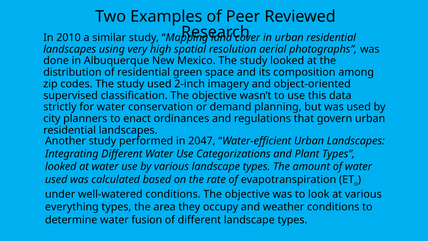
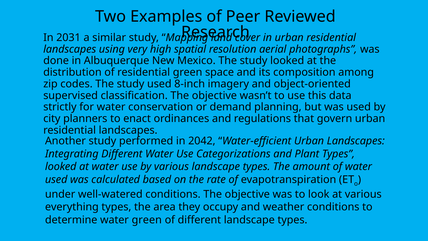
2010: 2010 -> 2031 (68, 38)
2-inch: 2-inch -> 8-inch (190, 84)
2047: 2047 -> 2042 (202, 141)
water fusion: fusion -> green (147, 220)
